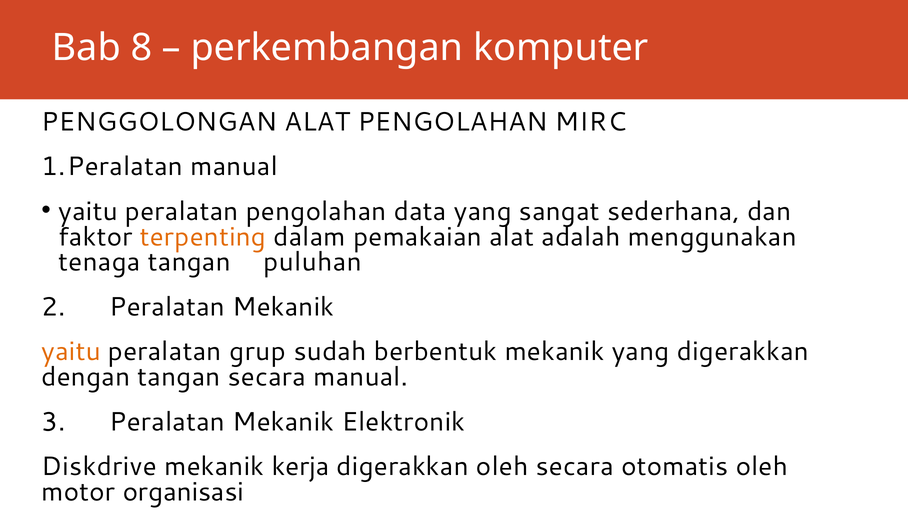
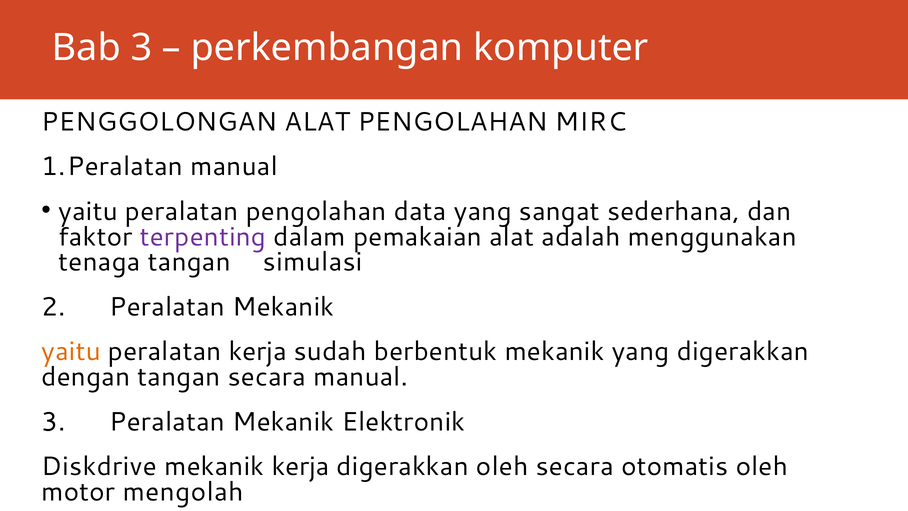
Bab 8: 8 -> 3 (141, 48)
terpenting colour: orange -> purple (203, 237)
puluhan: puluhan -> simulasi (313, 262)
peralatan grup: grup -> kerja (258, 352)
organisasi: organisasi -> mengolah (183, 492)
